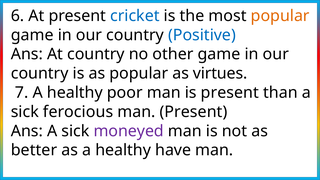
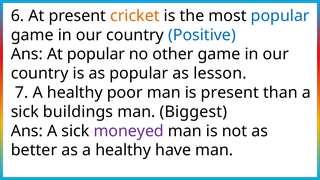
cricket colour: blue -> orange (135, 16)
popular colour: orange -> blue (280, 16)
At country: country -> popular (96, 54)
virtues: virtues -> lesson (220, 73)
ferocious: ferocious -> buildings (78, 112)
man Present: Present -> Biggest (193, 112)
